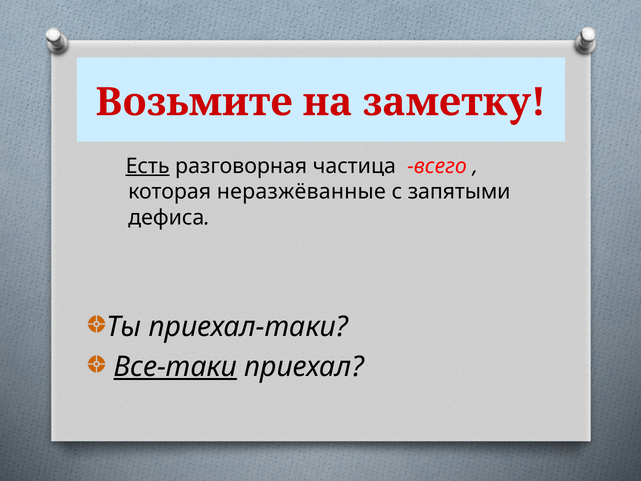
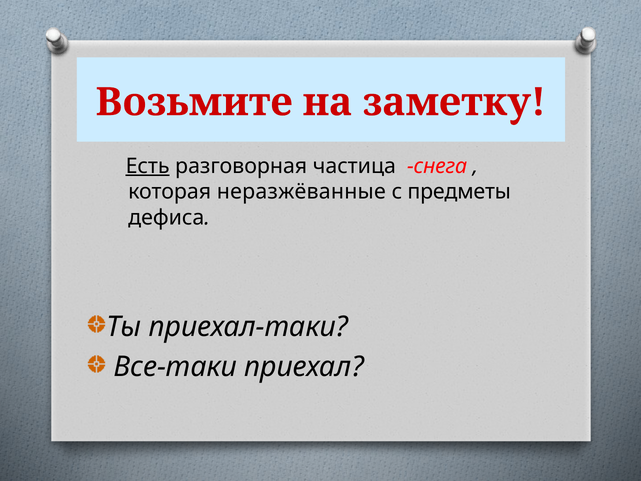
всего: всего -> снега (437, 166)
запятыми: запятыми -> предметы (459, 192)
Все-таки underline: present -> none (175, 367)
